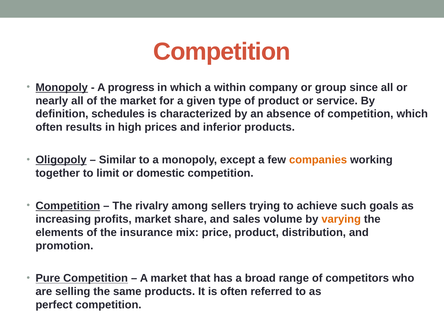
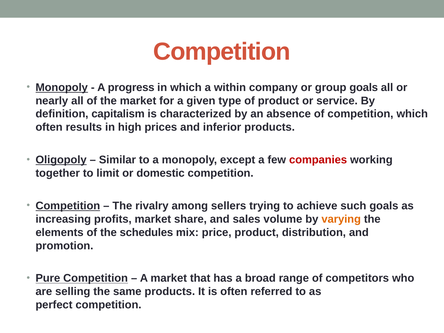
group since: since -> goals (364, 87)
schedules: schedules -> capitalism (118, 114)
companies colour: orange -> red (318, 160)
insurance: insurance -> schedules (146, 232)
